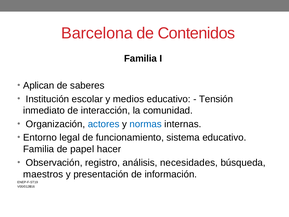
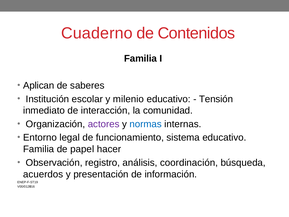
Barcelona: Barcelona -> Cuaderno (97, 33)
medios: medios -> milenio (128, 99)
actores colour: blue -> purple (104, 124)
necesidades: necesidades -> coordinación (189, 162)
maestros: maestros -> acuerdos (43, 174)
